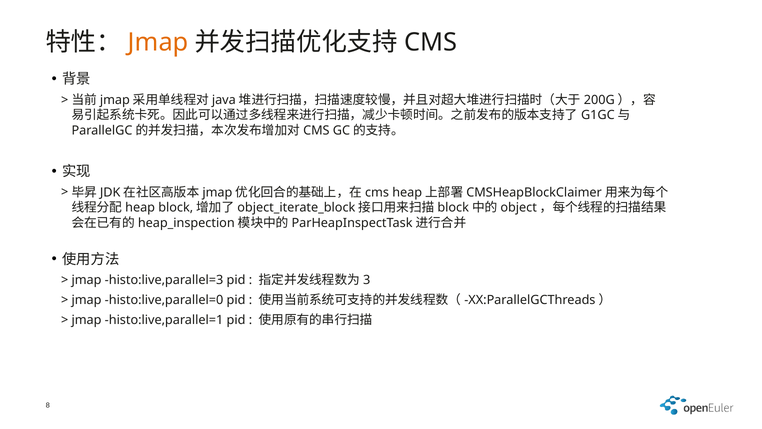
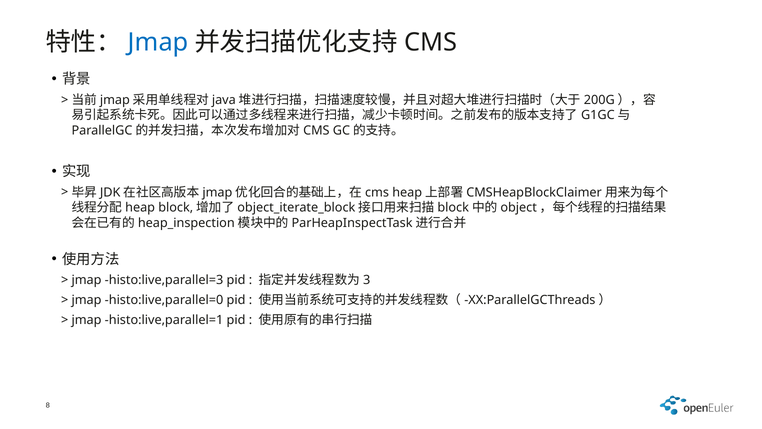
Jmap colour: orange -> blue (158, 42)
